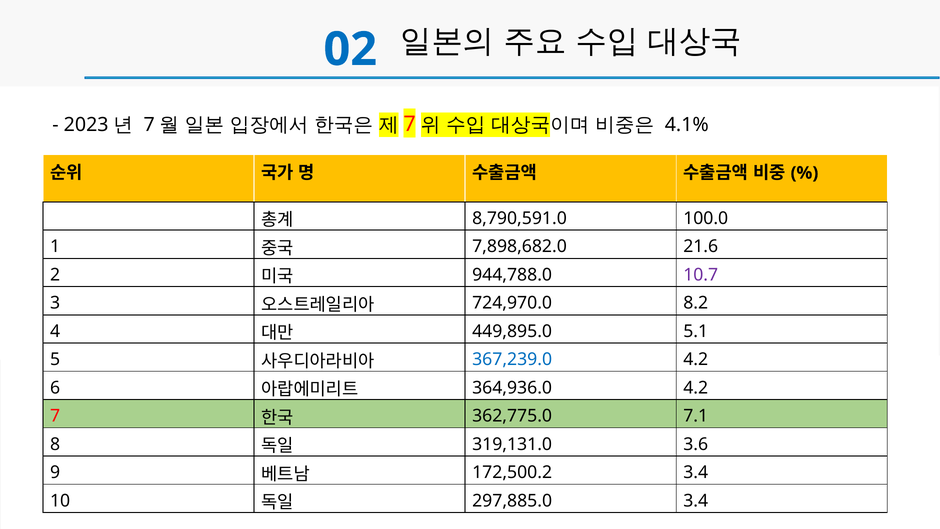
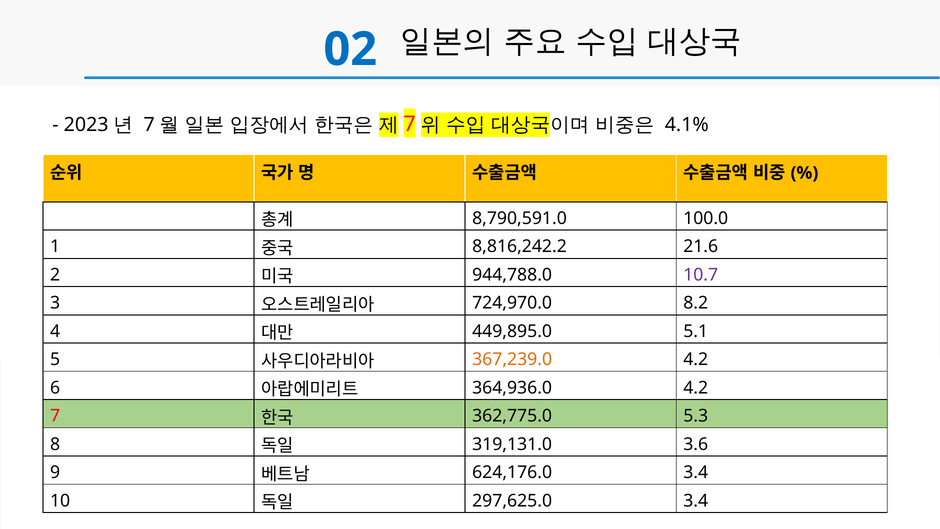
7,898,682.0: 7,898,682.0 -> 8,816,242.2 (520, 247)
367,239.0 colour: blue -> orange (512, 359)
7.1: 7.1 -> 5.3 (696, 416)
172,500.2: 172,500.2 -> 624,176.0 (512, 472)
297,885.0: 297,885.0 -> 297,625.0 (512, 501)
